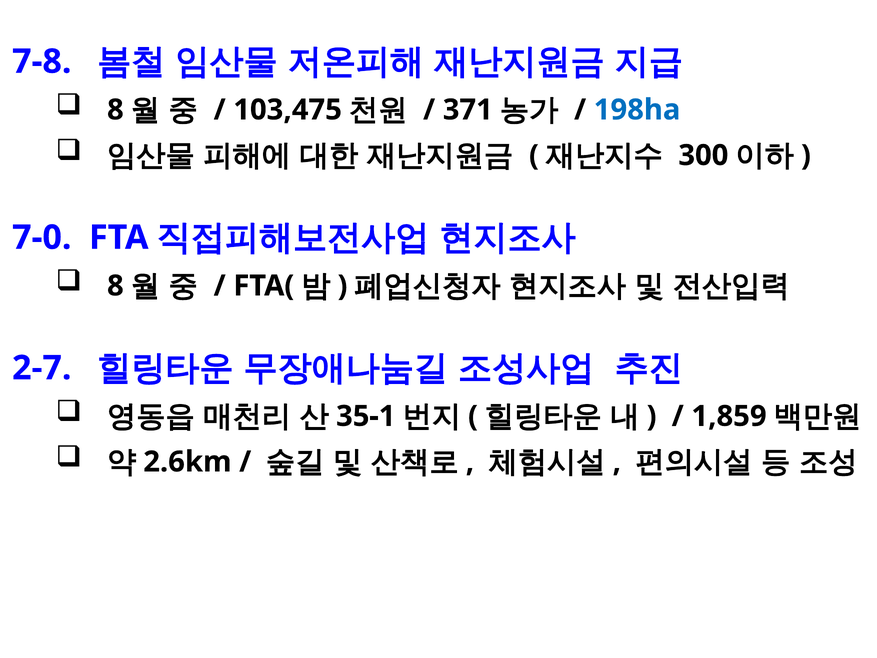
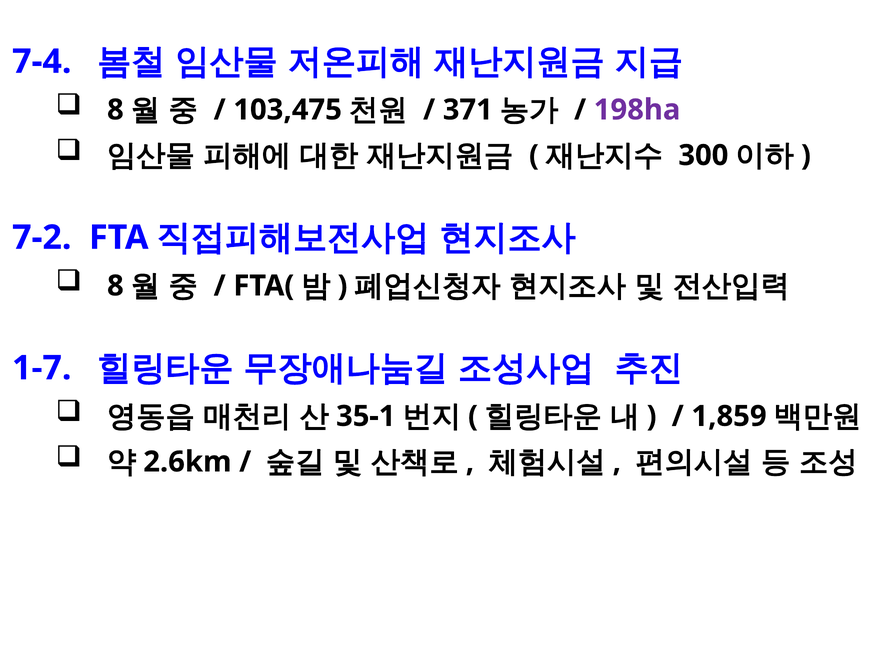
7-8: 7-8 -> 7-4 (42, 62)
198ha colour: blue -> purple (637, 110)
7-0: 7-0 -> 7-2 (42, 238)
2-7: 2-7 -> 1-7 (42, 368)
